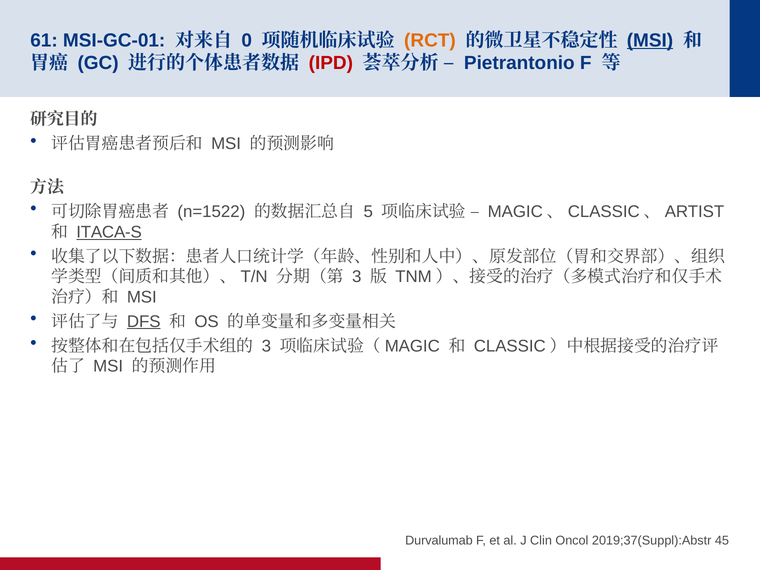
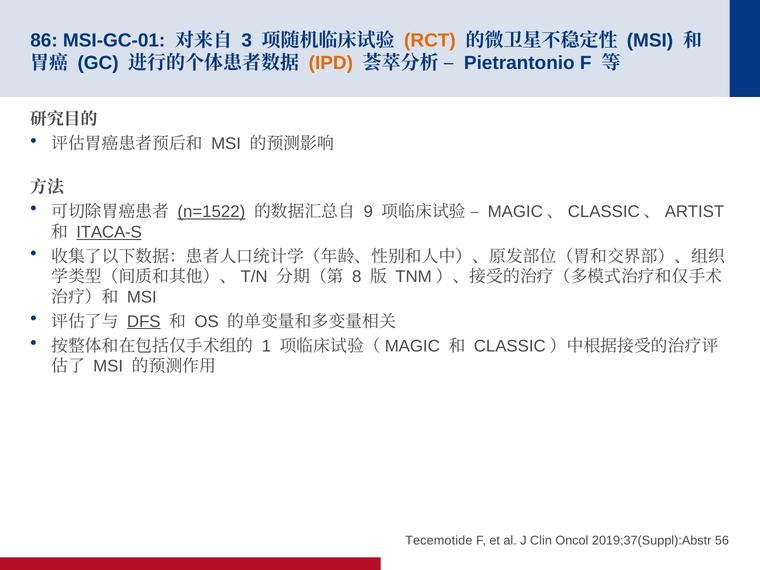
61: 61 -> 86 (44, 40)
0: 0 -> 3 (247, 40)
MSI underline: present -> none (650, 40)
IPD colour: red -> orange (331, 63)
n=1522 underline: none -> present (211, 212)
5: 5 -> 9 (368, 212)
3: 3 -> 8 (357, 277)
3: 3 -> 1 (266, 346)
Durvalumab: Durvalumab -> Tecemotide (439, 540)
45: 45 -> 56 (722, 540)
